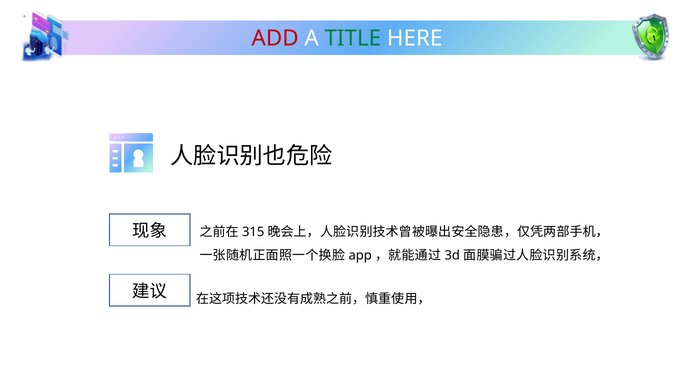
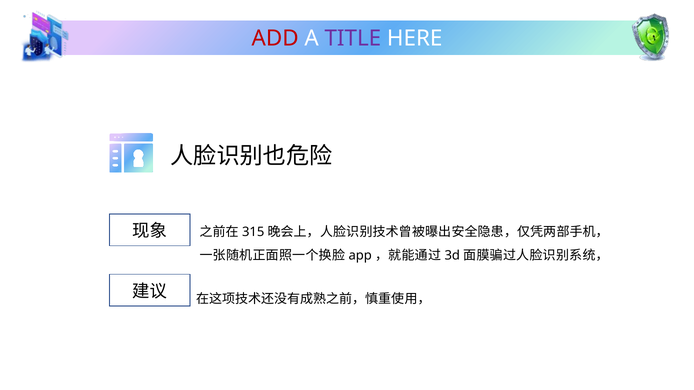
TITLE colour: green -> purple (353, 38)
